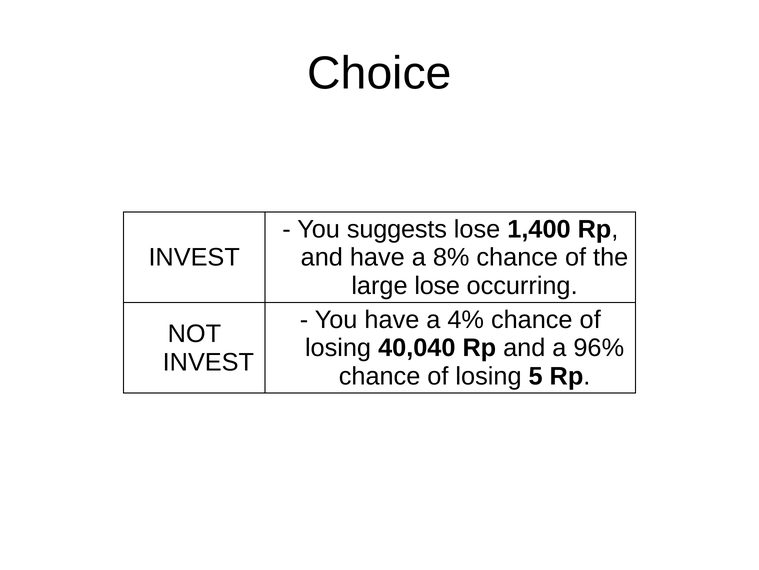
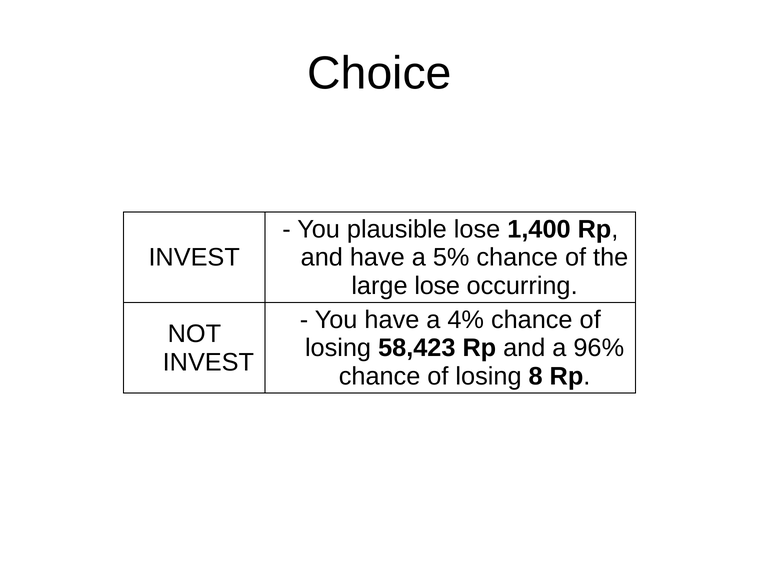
suggests: suggests -> plausible (397, 229)
8%: 8% -> 5% (451, 257)
40,040: 40,040 -> 58,423 (417, 348)
5: 5 -> 8 (536, 376)
